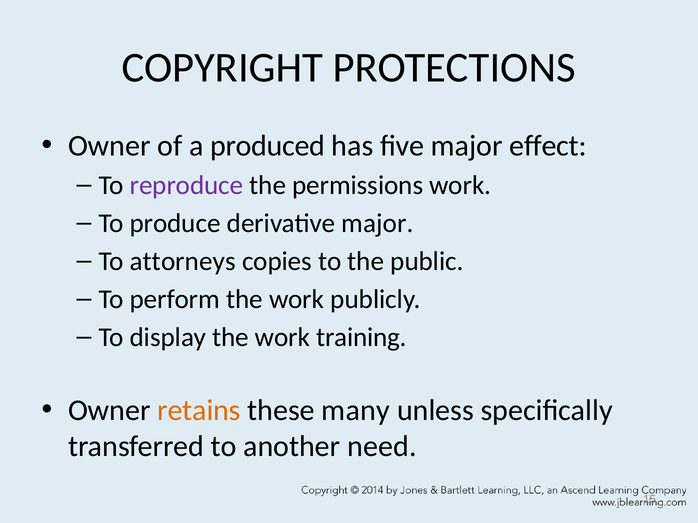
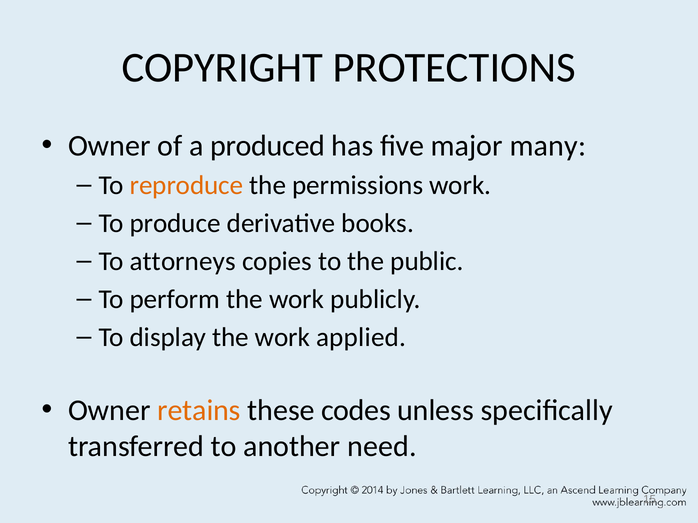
effect: effect -> many (548, 146)
reproduce colour: purple -> orange (187, 185)
derivative major: major -> books (378, 223)
training: training -> applied (361, 337)
many: many -> codes (356, 411)
